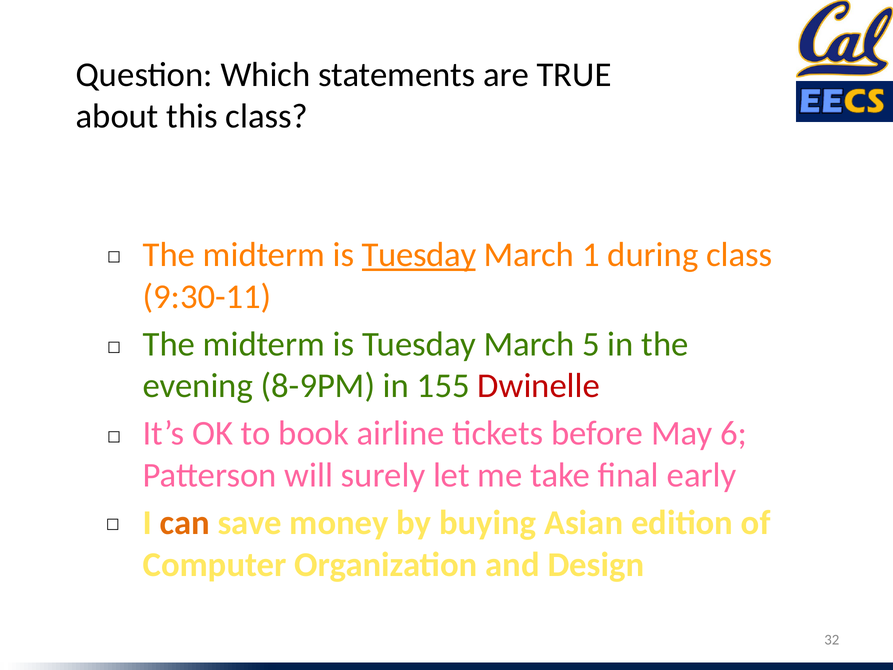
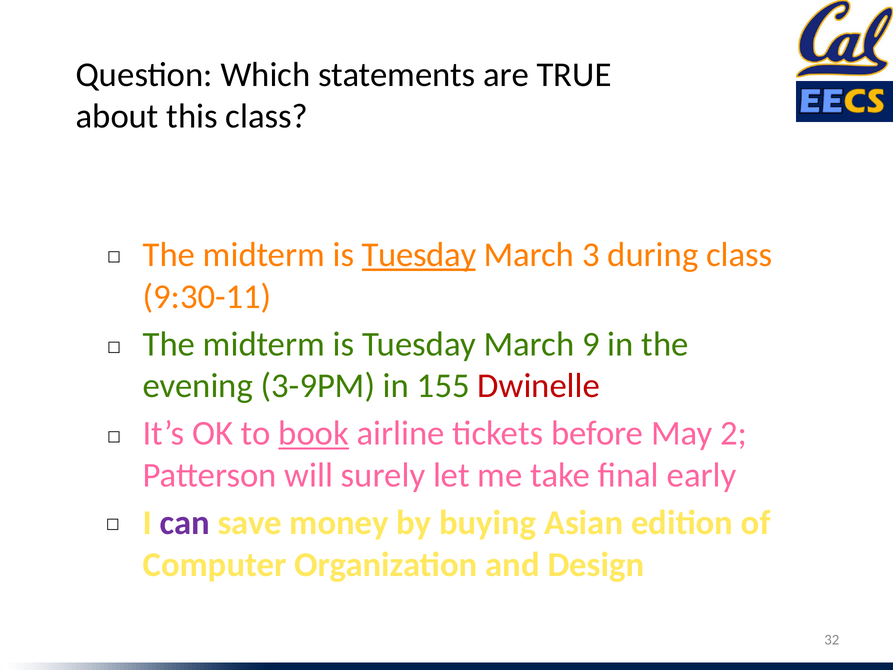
1: 1 -> 3 (591, 255)
5: 5 -> 9 (591, 344)
8-9PM: 8-9PM -> 3-9PM (318, 386)
book underline: none -> present (314, 433)
6: 6 -> 2 (734, 433)
can colour: orange -> purple (185, 523)
